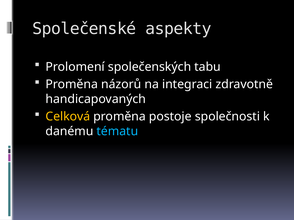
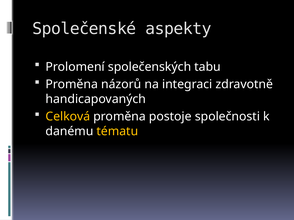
tématu colour: light blue -> yellow (117, 132)
